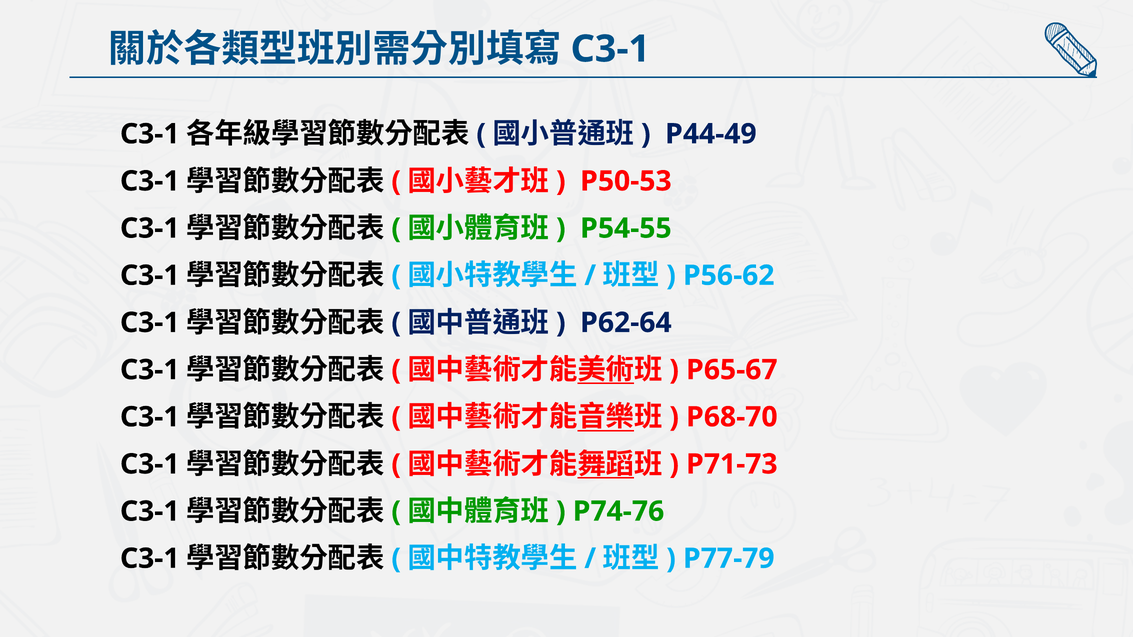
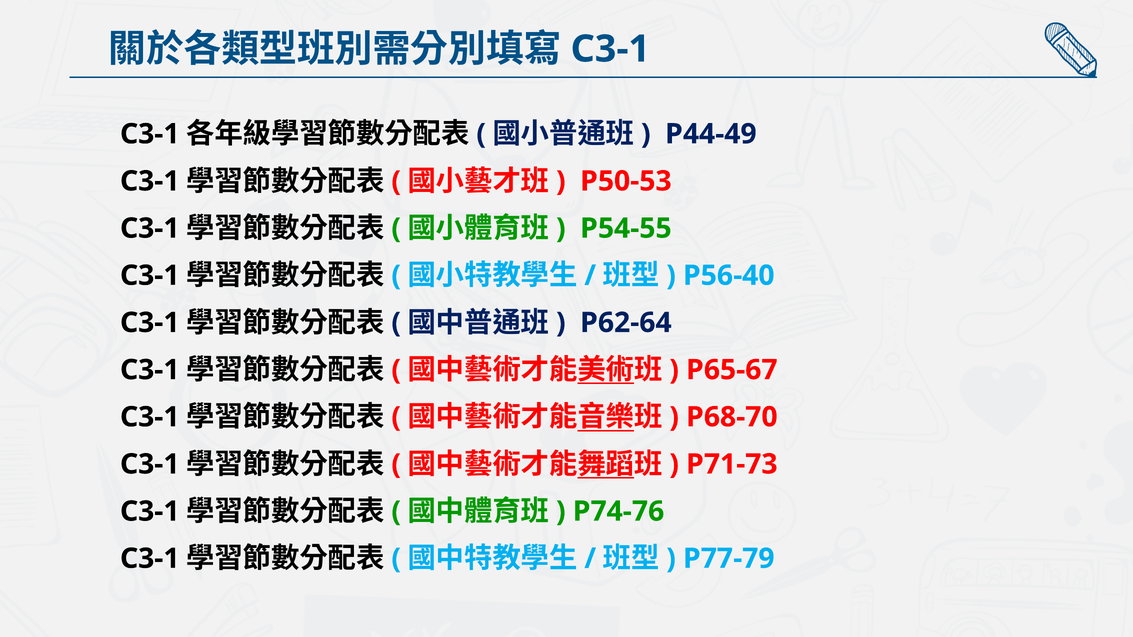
P56-62: P56-62 -> P56-40 (729, 276)
